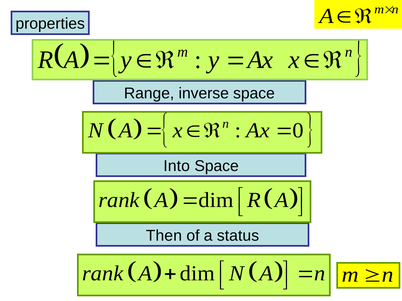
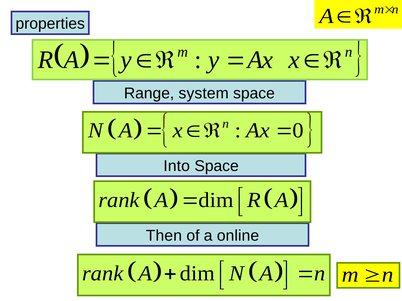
inverse: inverse -> system (204, 94)
status: status -> online (238, 236)
